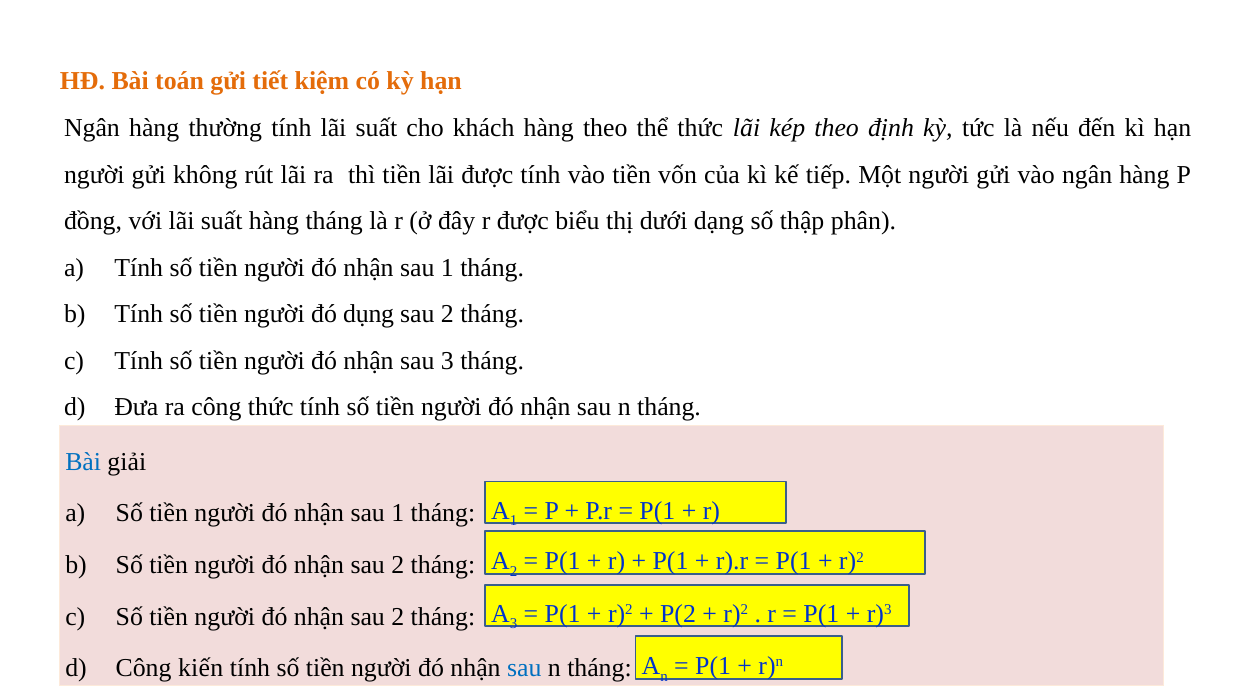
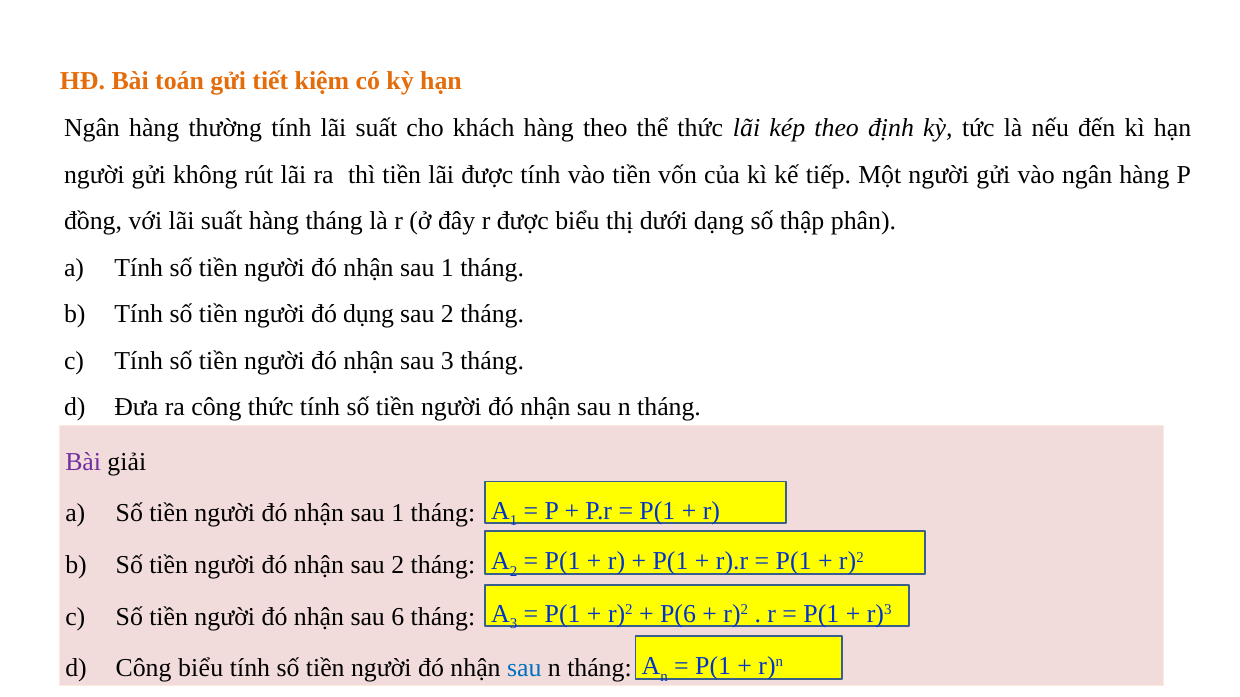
Bài colour: blue -> purple (83, 462)
P(2: P(2 -> P(6 (678, 614)
2: 2 -> 6 (398, 617)
Công kiến: kiến -> biểu (201, 669)
